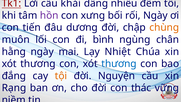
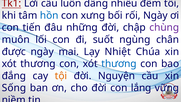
khải: khải -> luôn (71, 3)
hồn colour: purple -> blue (49, 15)
dương: dương -> những (82, 27)
chùng colour: orange -> purple (164, 27)
bình: bình -> suốt (103, 40)
hằng: hằng -> được (14, 52)
Rạng: Rạng -> Sống (14, 88)
thác: thác -> lắng (141, 88)
